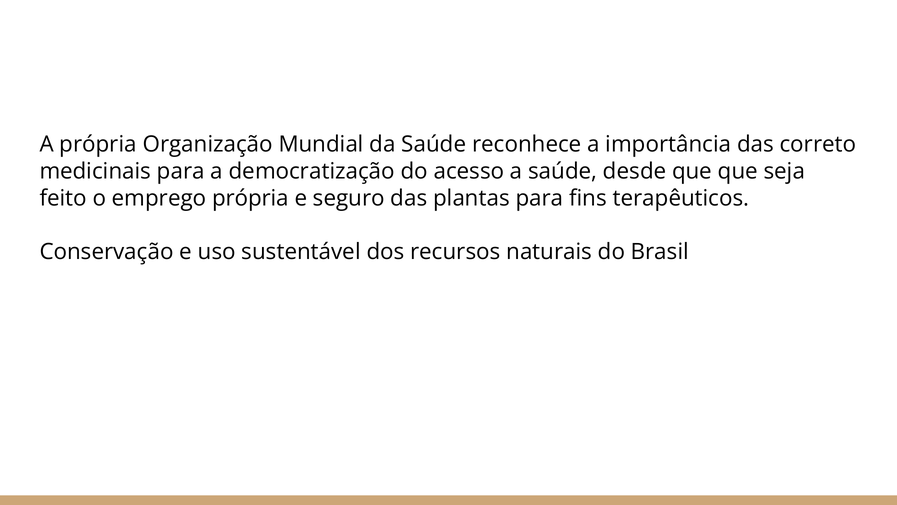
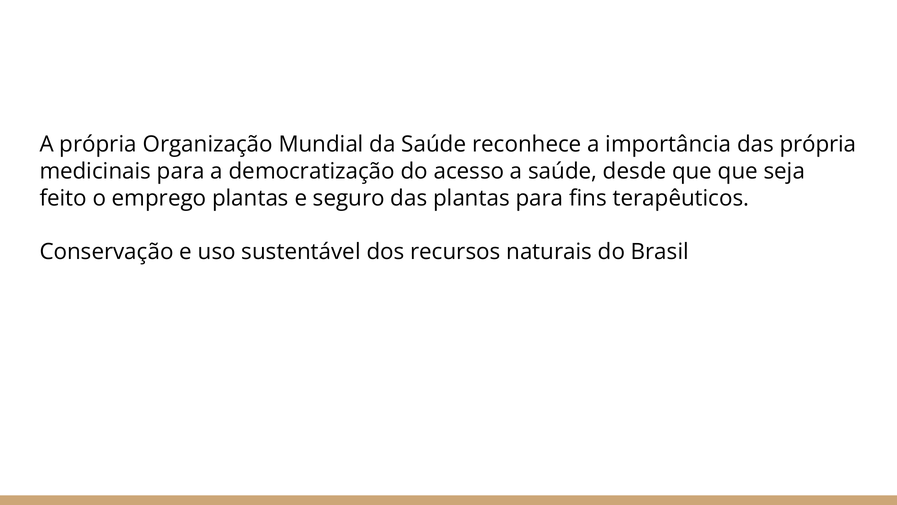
das correto: correto -> própria (818, 144)
emprego própria: própria -> plantas (250, 198)
